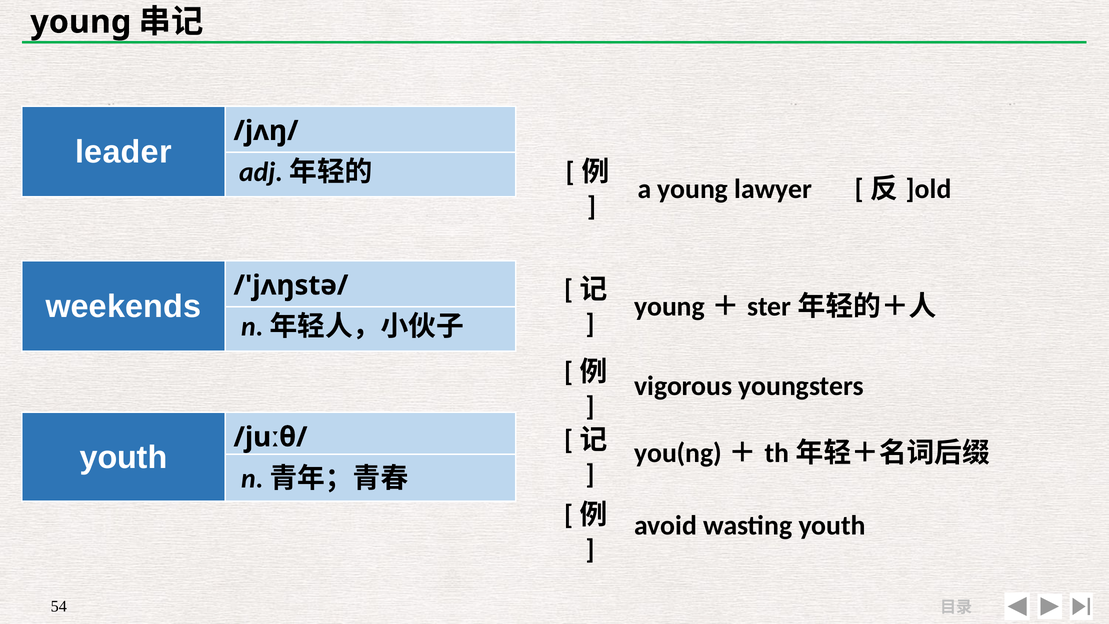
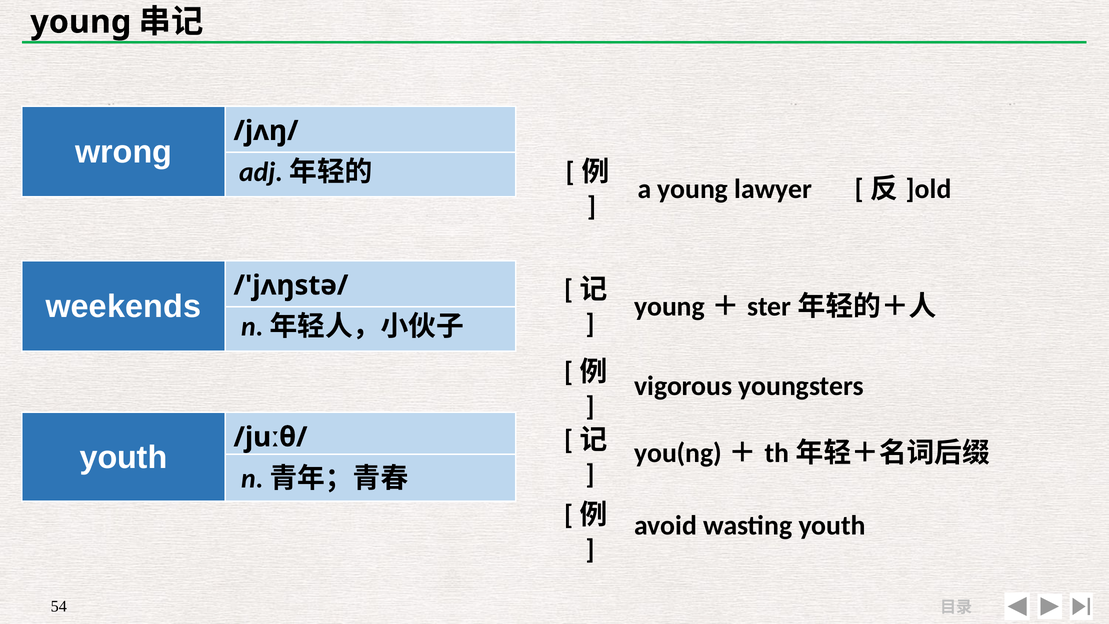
leader: leader -> wrong (124, 152)
